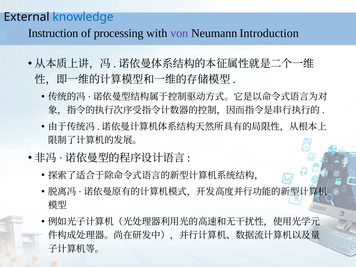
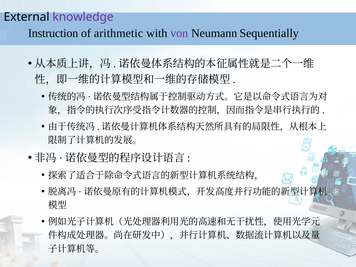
knowledge colour: blue -> purple (83, 17)
processing: processing -> arithmetic (119, 33)
Introduction: Introduction -> Sequentially (269, 33)
